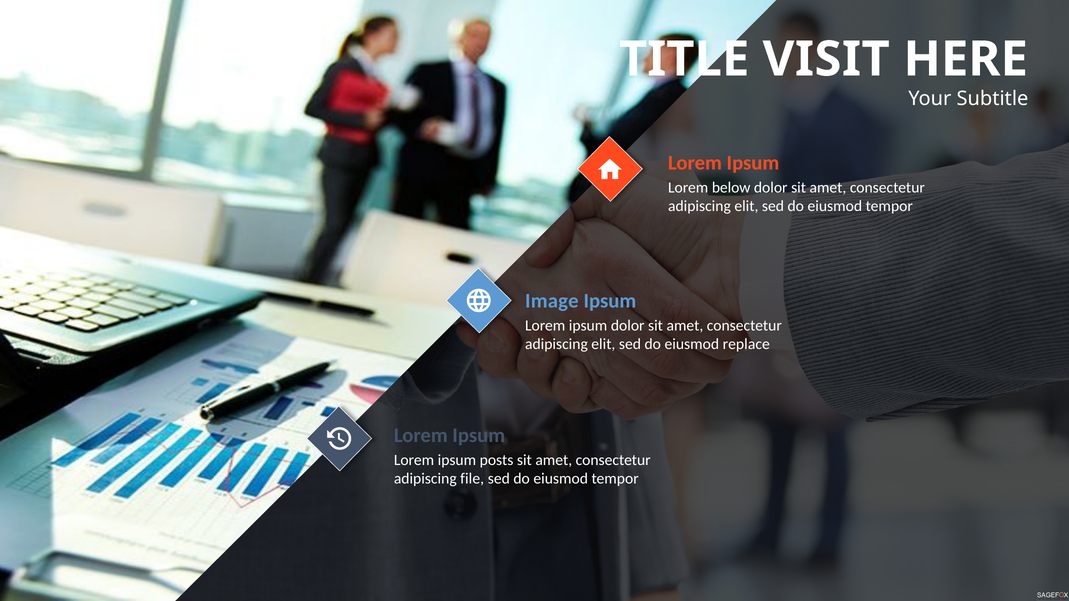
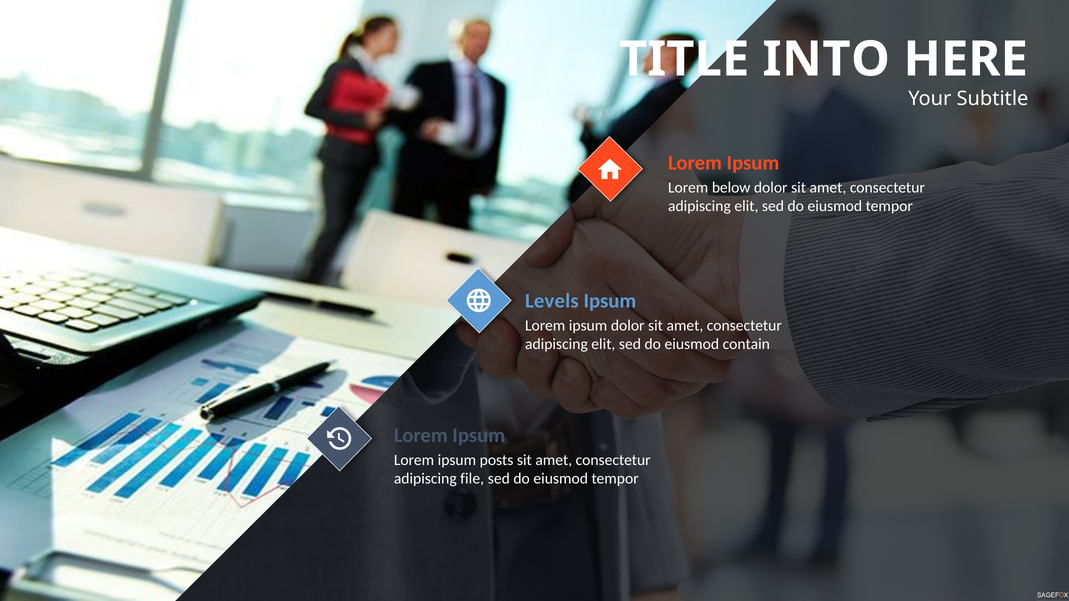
VISIT: VISIT -> INTO (826, 59)
Image: Image -> Levels (552, 301)
replace: replace -> contain (746, 344)
